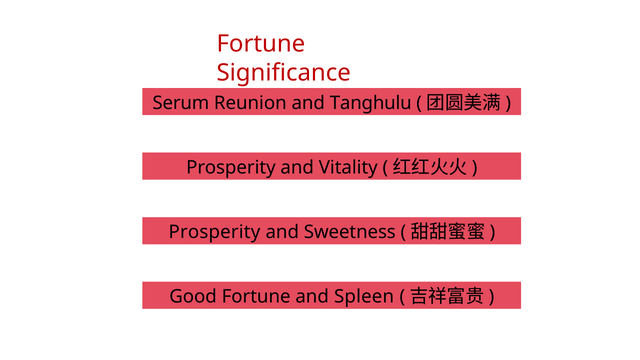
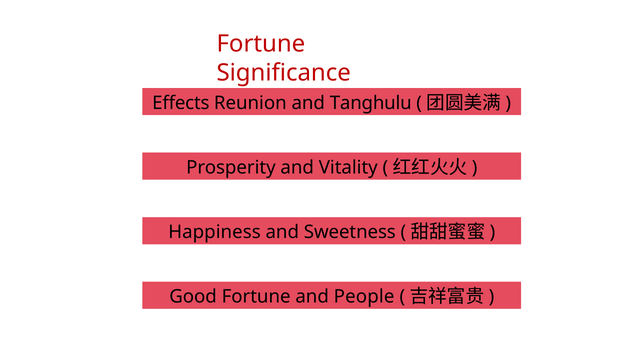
Serum: Serum -> Effects (181, 103)
Prosperity: Prosperity -> Happiness (215, 232)
Spleen: Spleen -> People (364, 297)
